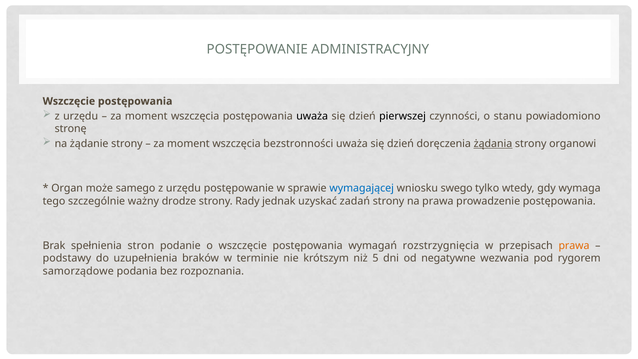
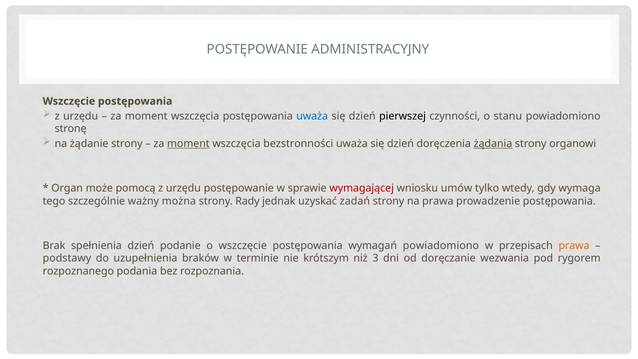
uważa colour: black -> blue (312, 116)
moment underline: none -> present (188, 144)
samego: samego -> pomocą (136, 188)
wymagającej colour: blue -> red (362, 188)
swego: swego -> umów (457, 188)
drodze: drodze -> można (179, 201)
spełnienia stron: stron -> dzień (141, 246)
wymagań rozstrzygnięcia: rozstrzygnięcia -> powiadomiono (441, 246)
5: 5 -> 3 (375, 258)
negatywne: negatywne -> doręczanie (448, 258)
samorządowe: samorządowe -> rozpoznanego (78, 271)
